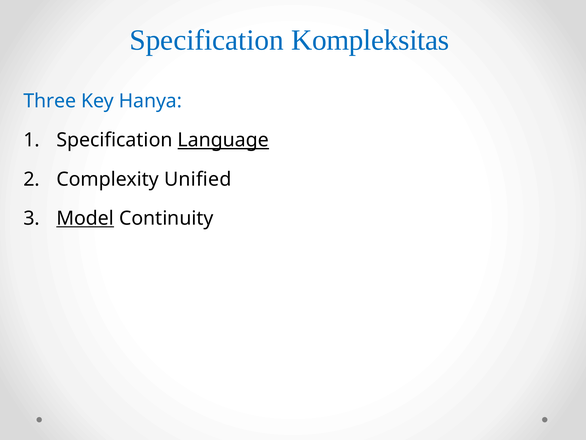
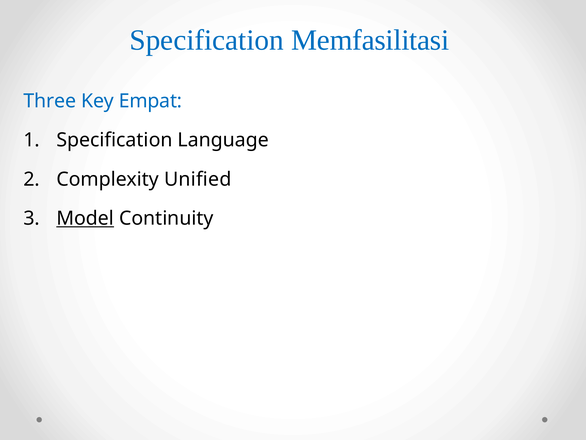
Kompleksitas: Kompleksitas -> Memfasilitasi (370, 40)
Hanya: Hanya -> Empat (150, 101)
Language underline: present -> none (223, 140)
